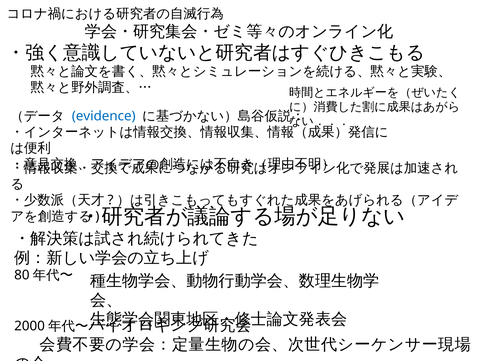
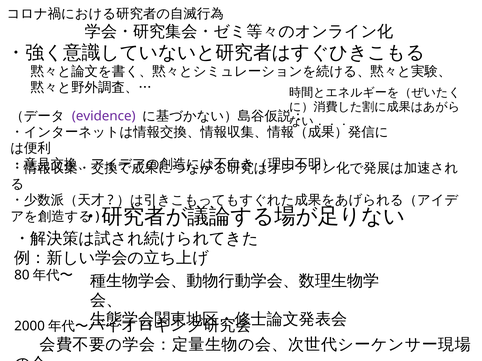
evidence colour: blue -> purple (104, 116)
